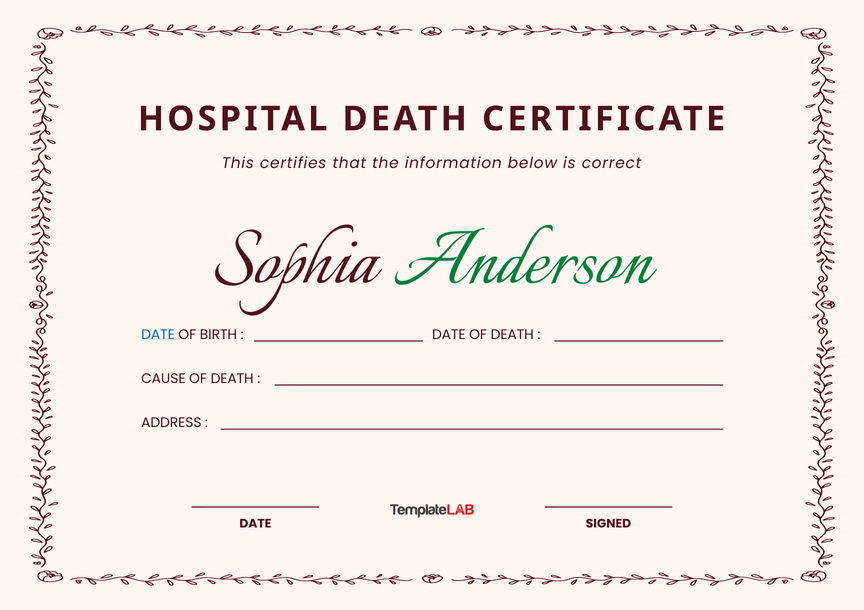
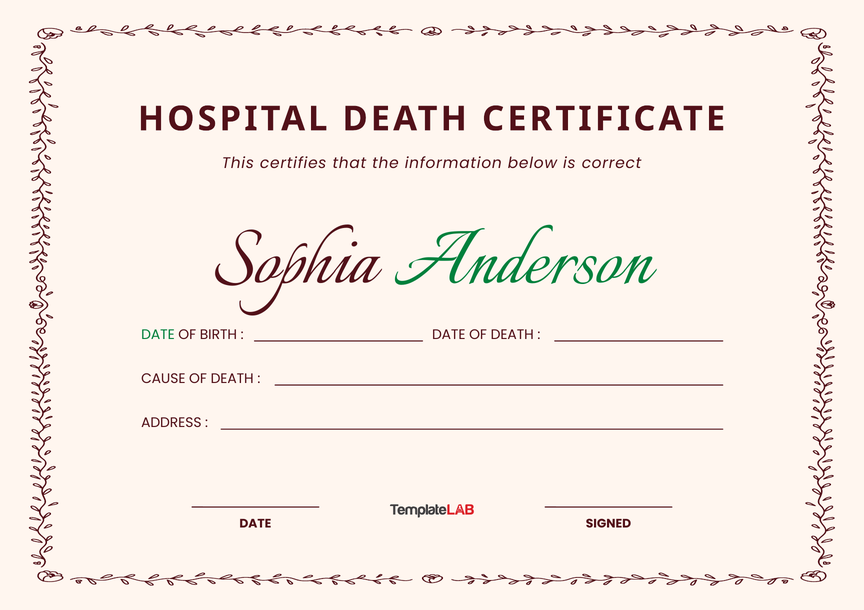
DATE colour: blue -> green (158, 335)
